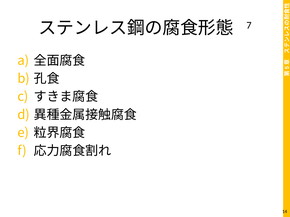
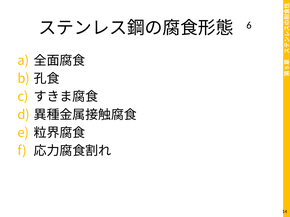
7: 7 -> 6 (249, 25)
